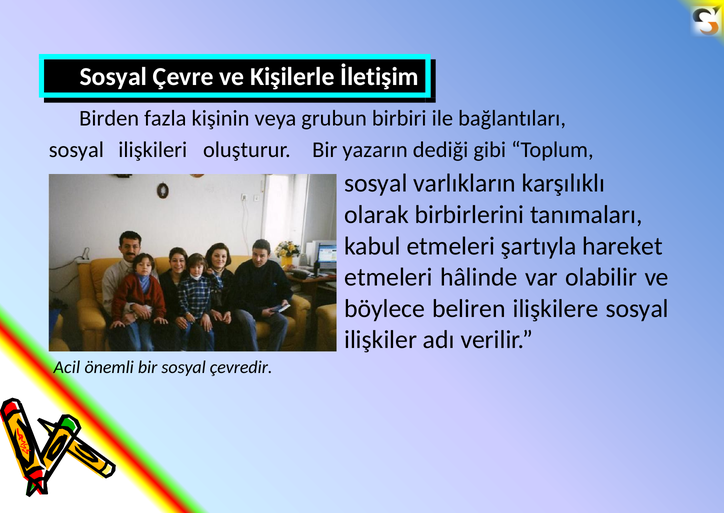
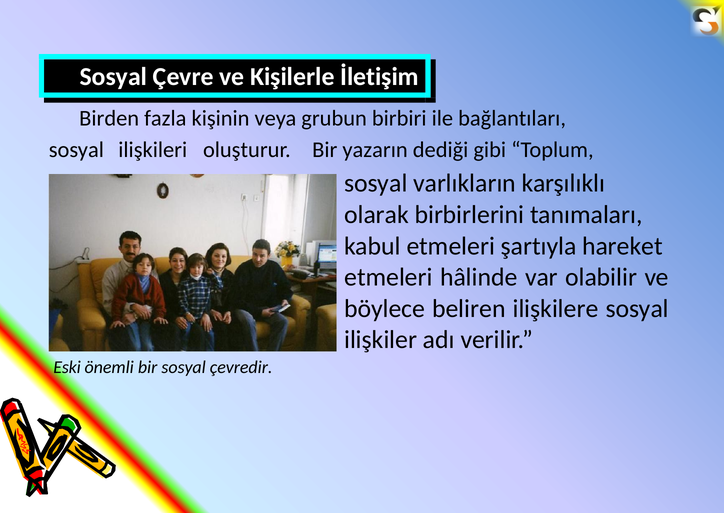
Acil: Acil -> Eski (67, 367)
